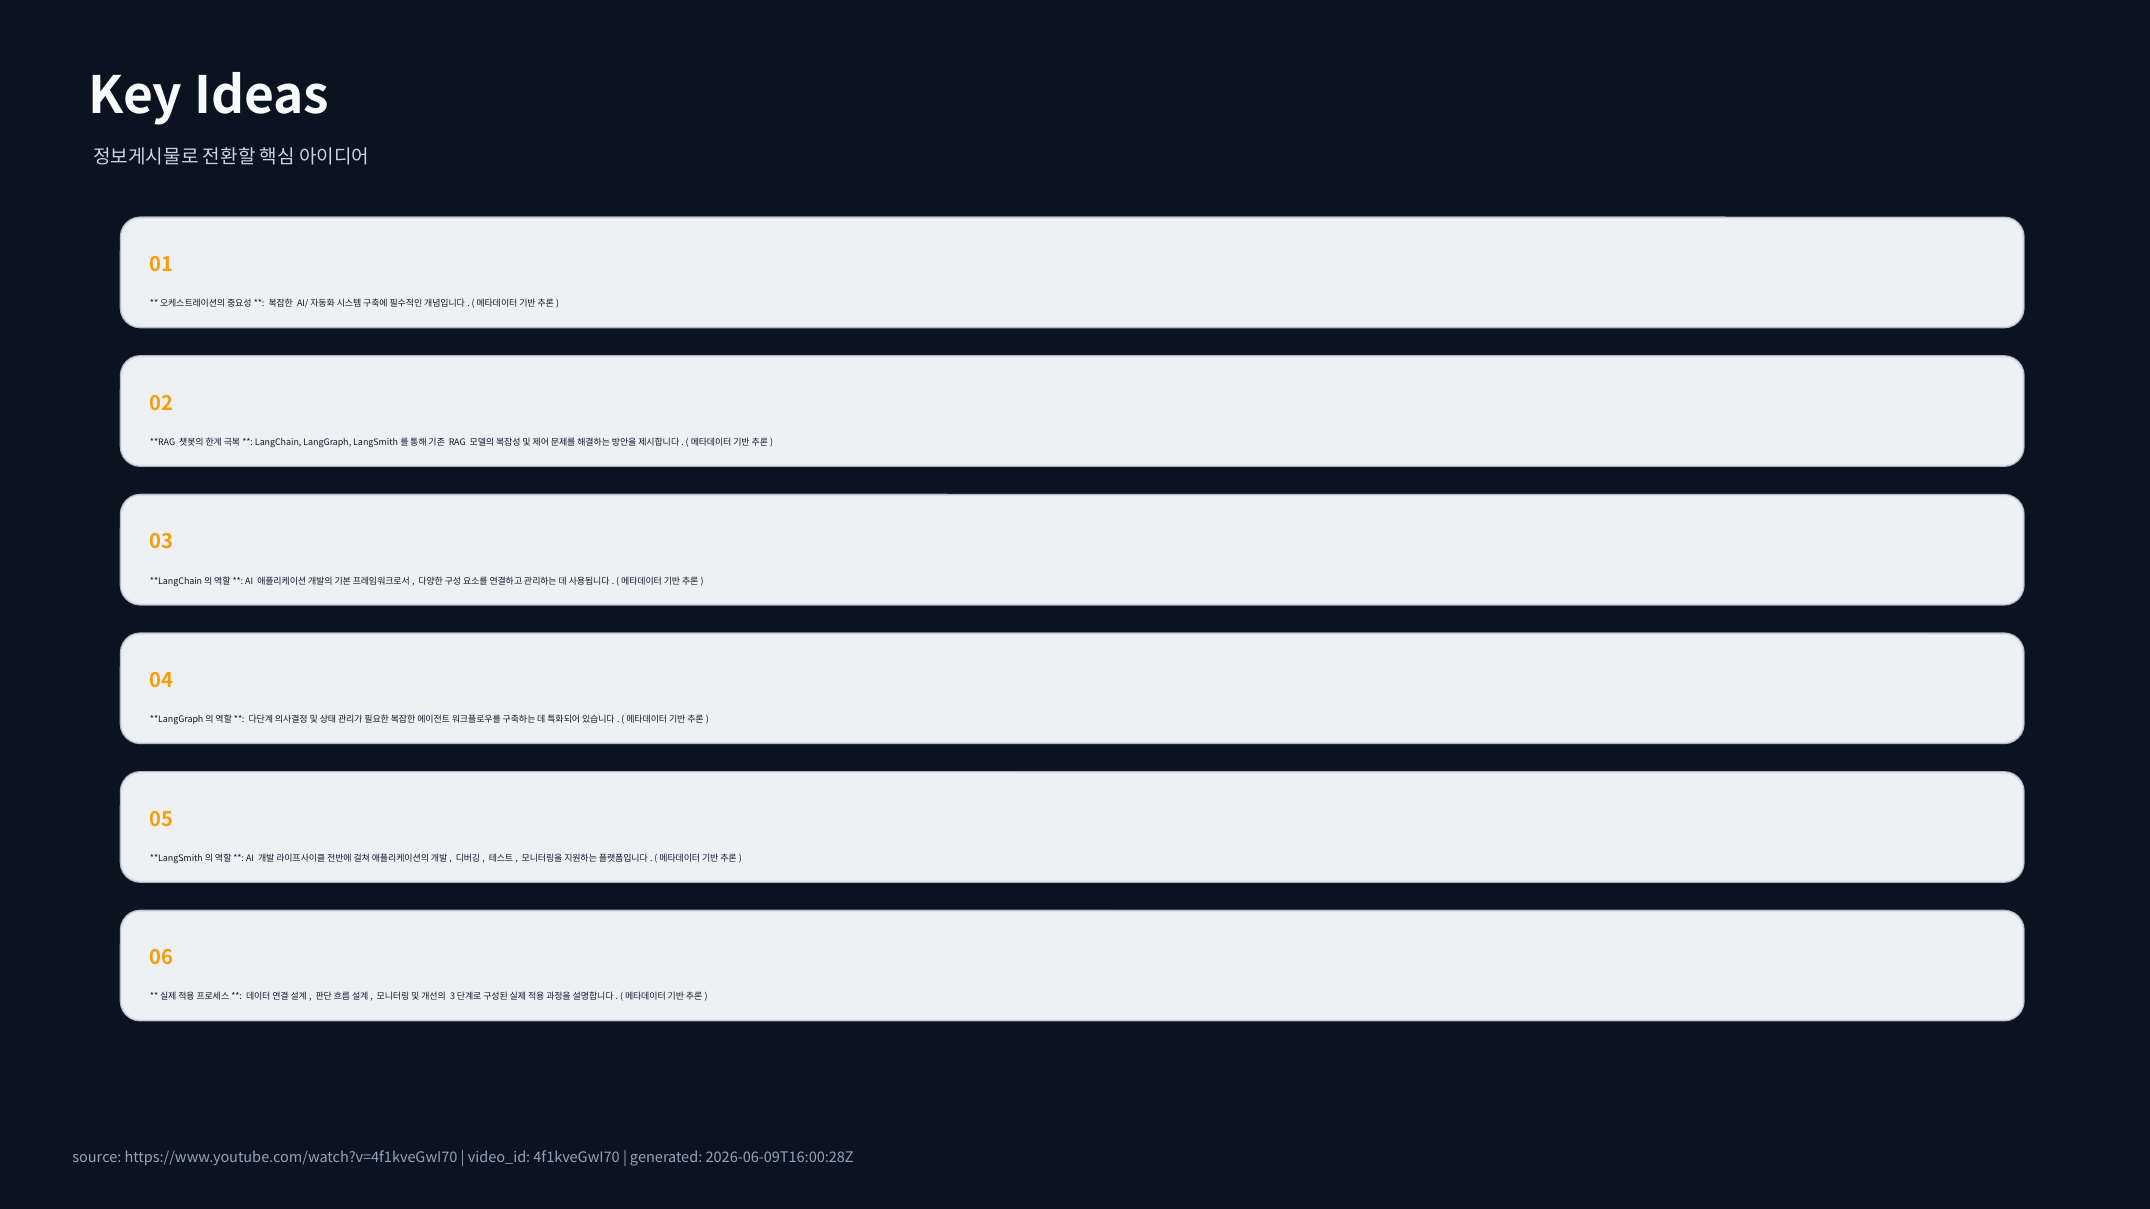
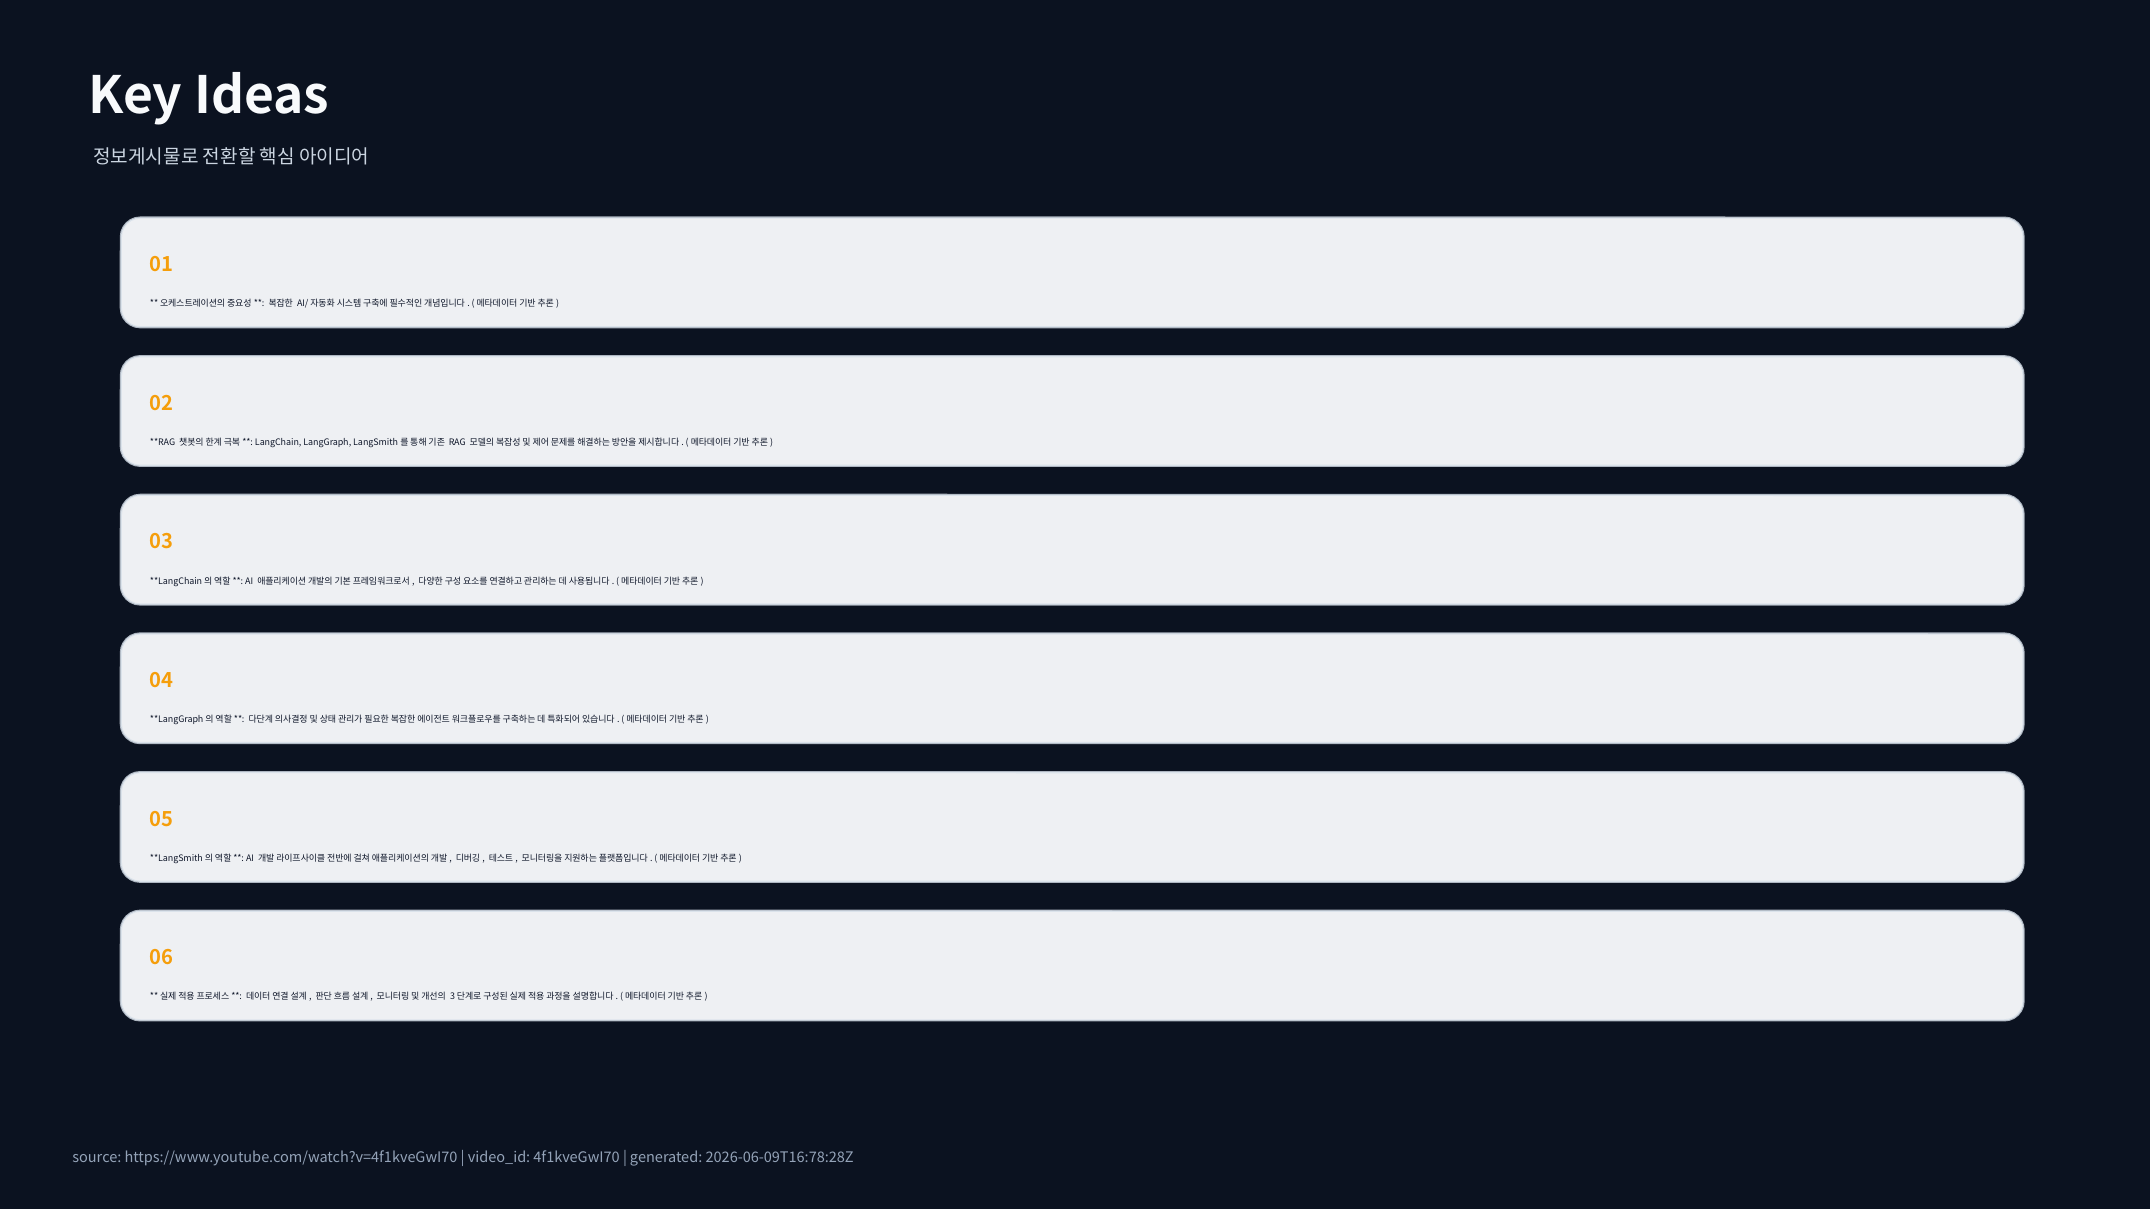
2026-06-09T16:00:28Z: 2026-06-09T16:00:28Z -> 2026-06-09T16:78:28Z (780, 1158)
